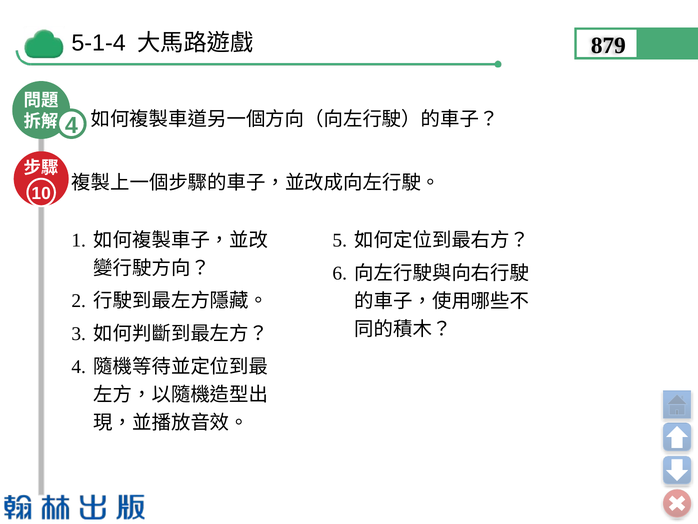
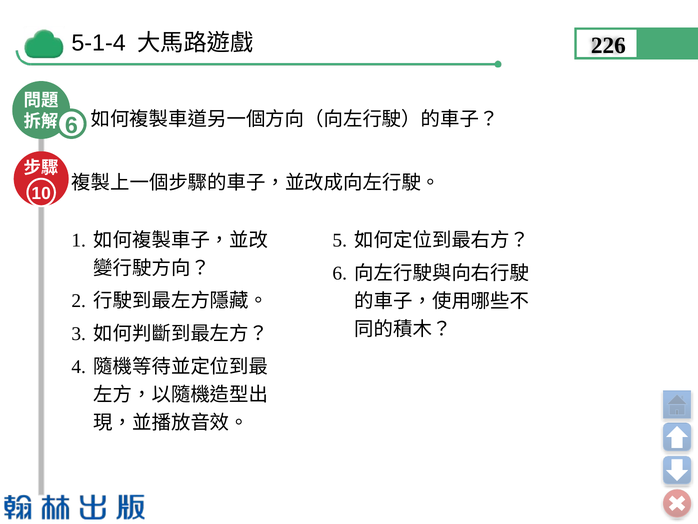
879: 879 -> 226 (608, 46)
4: 4 -> 6 (71, 125)
